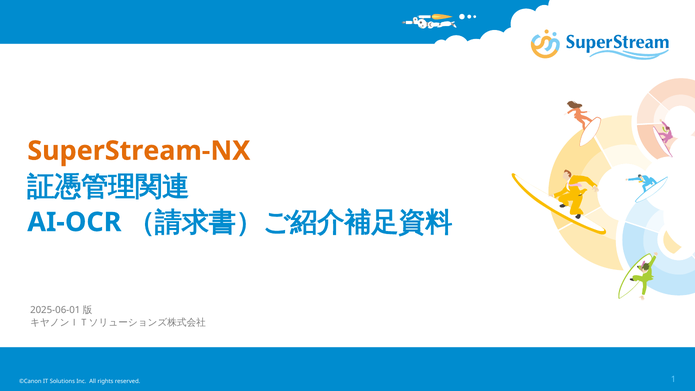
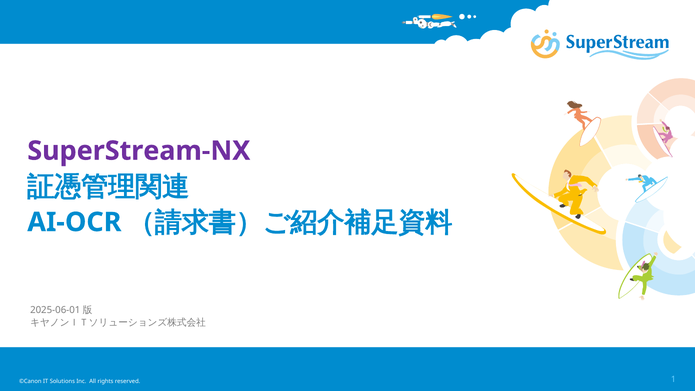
SuperStream-NX colour: orange -> purple (139, 151)
